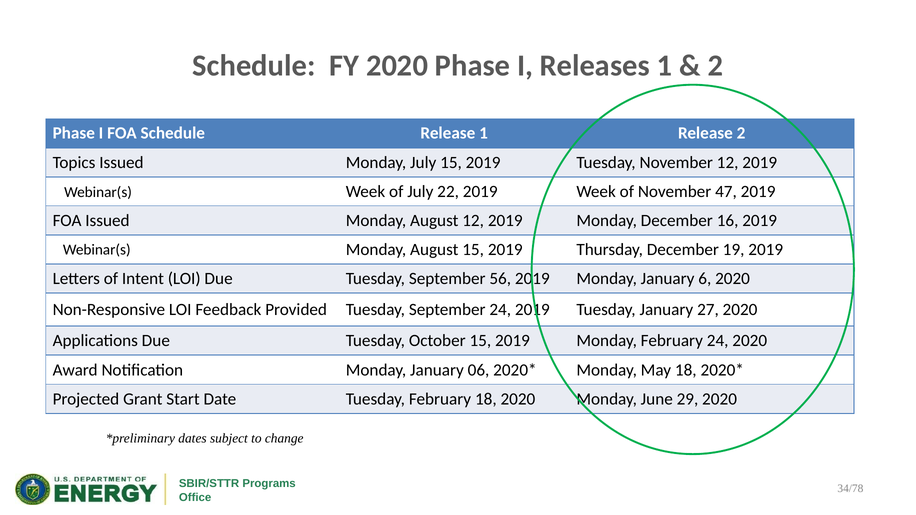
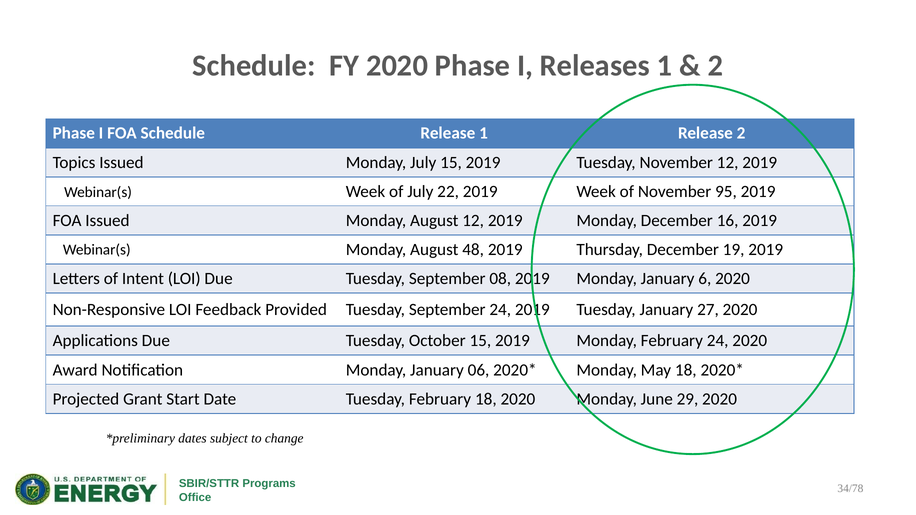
47: 47 -> 95 (726, 192)
August 15: 15 -> 48 (473, 250)
56: 56 -> 08 (500, 279)
